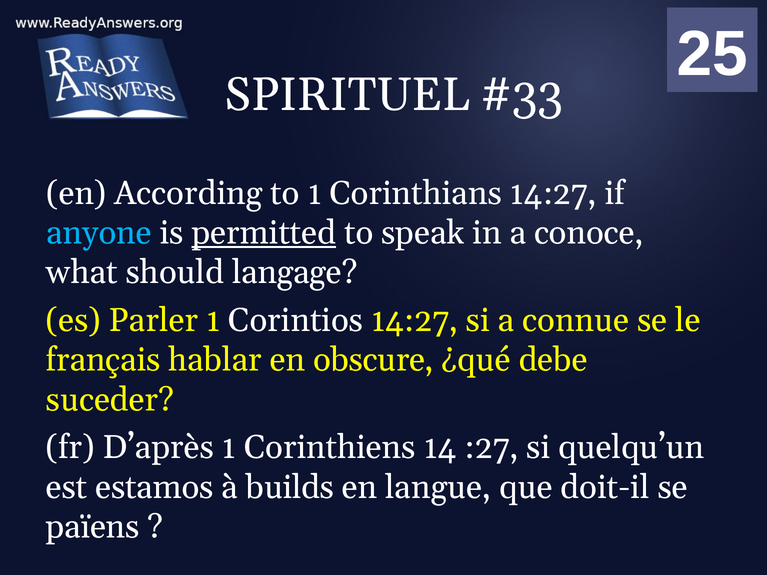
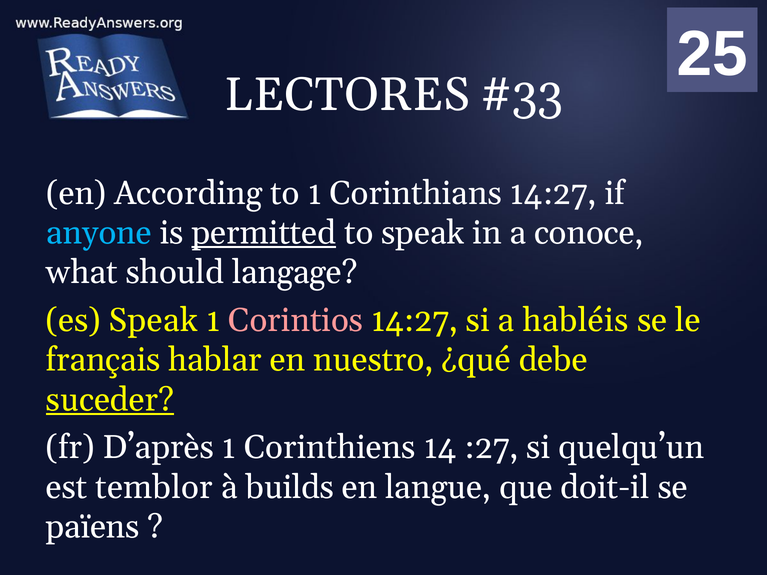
SPIRITUEL: SPIRITUEL -> LECTORES (347, 95)
es Parler: Parler -> Speak (153, 321)
Corintios colour: white -> pink (296, 321)
connue: connue -> habléis (576, 321)
obscure: obscure -> nuestro (373, 360)
suceder underline: none -> present (110, 400)
estamos: estamos -> temblor (154, 487)
